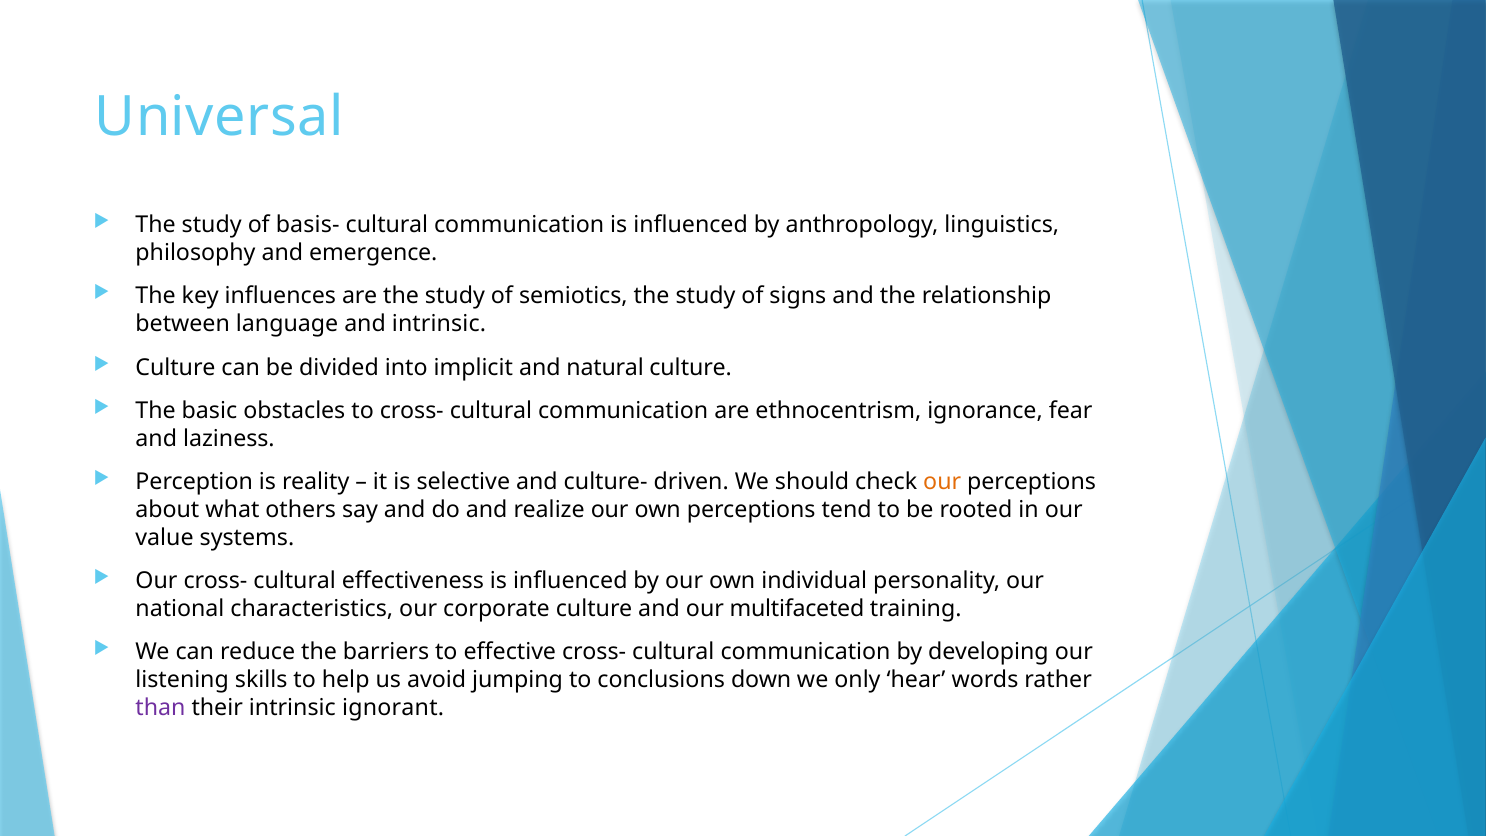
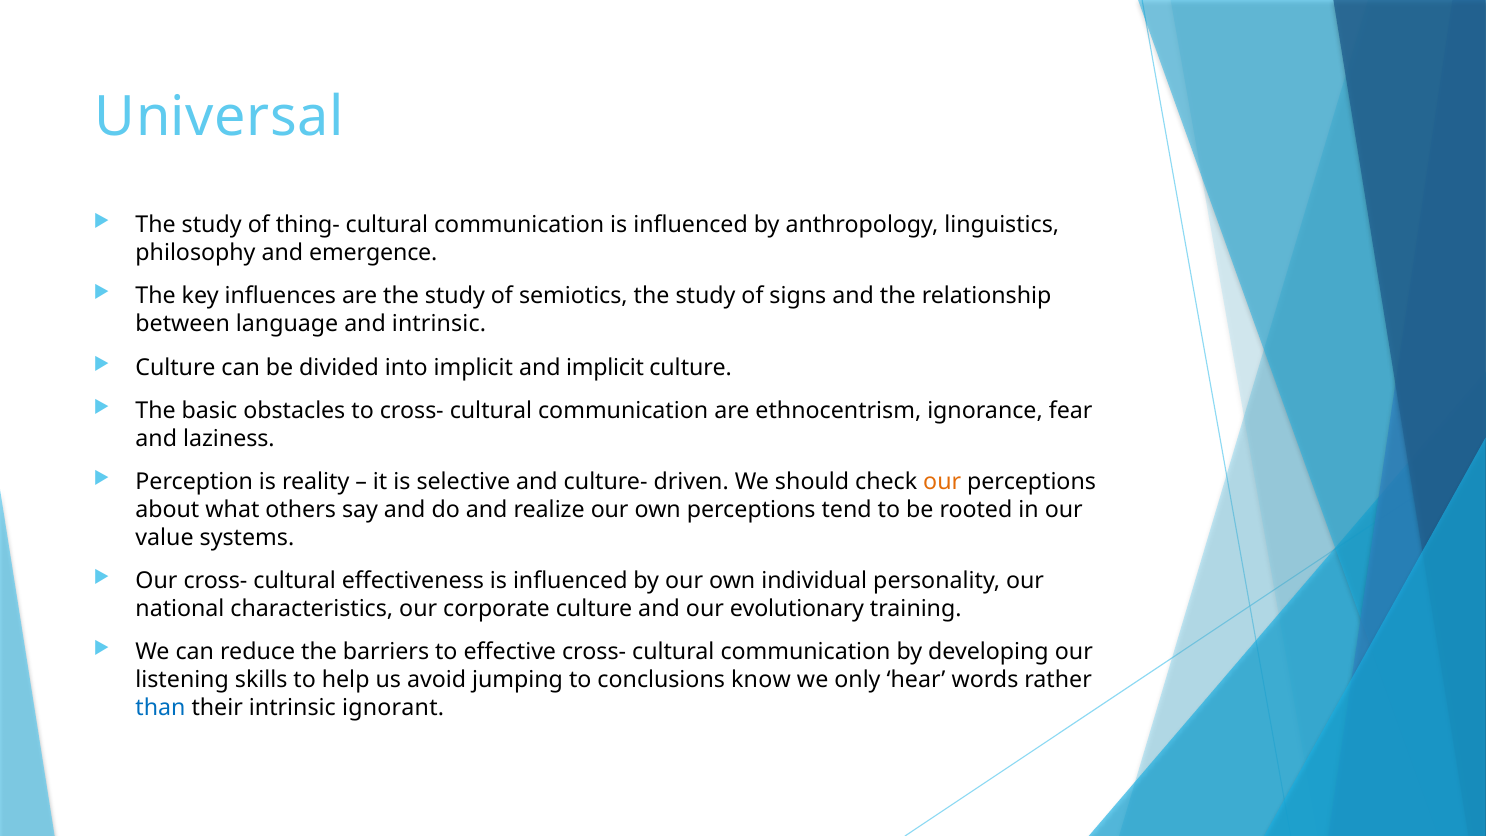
basis-: basis- -> thing- (308, 225)
and natural: natural -> implicit (605, 367)
multifaceted: multifaceted -> evolutionary (797, 609)
down: down -> know (761, 680)
than colour: purple -> blue (161, 708)
